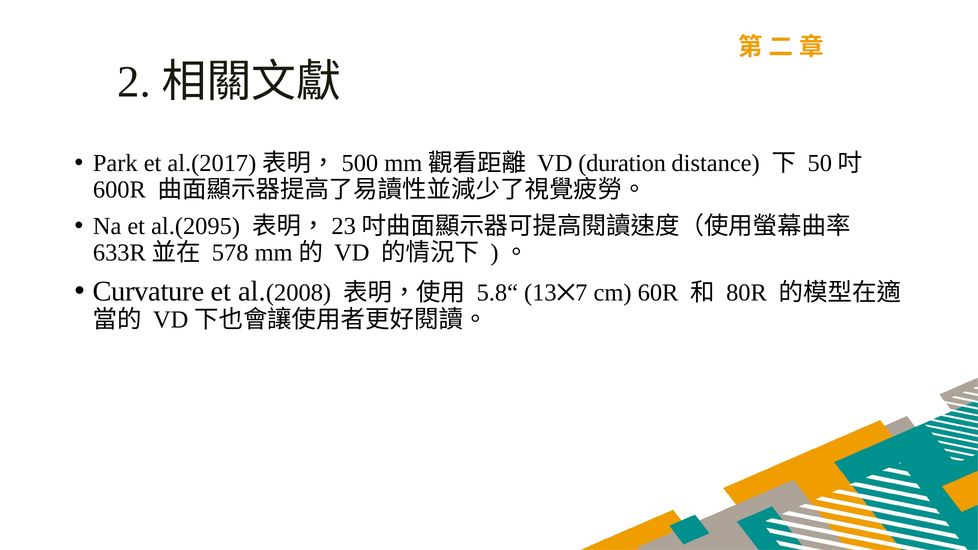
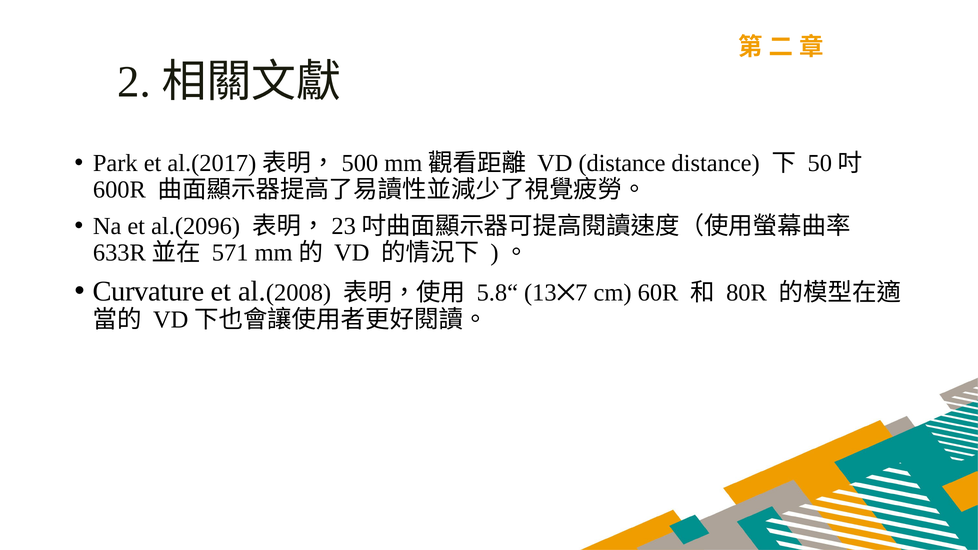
VD duration: duration -> distance (622, 163)
al.(2095: al.(2095 -> al.(2096 (196, 226)
578: 578 -> 571 (230, 253)
